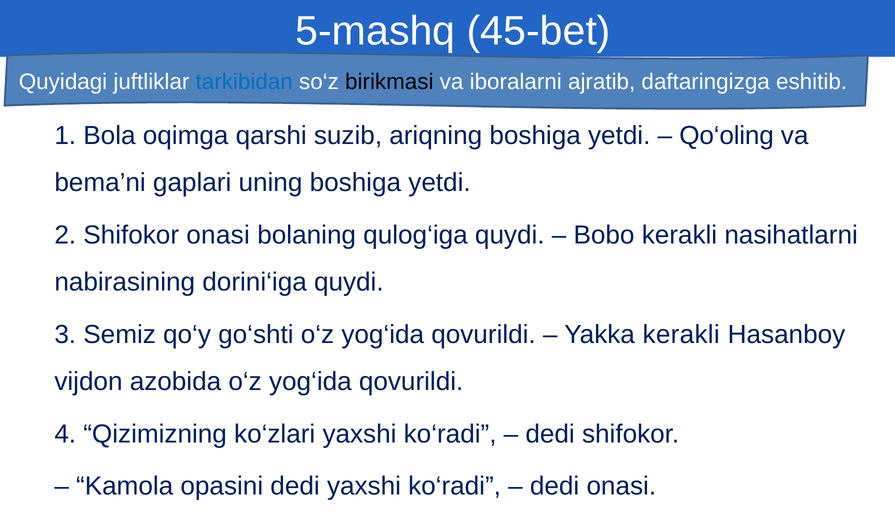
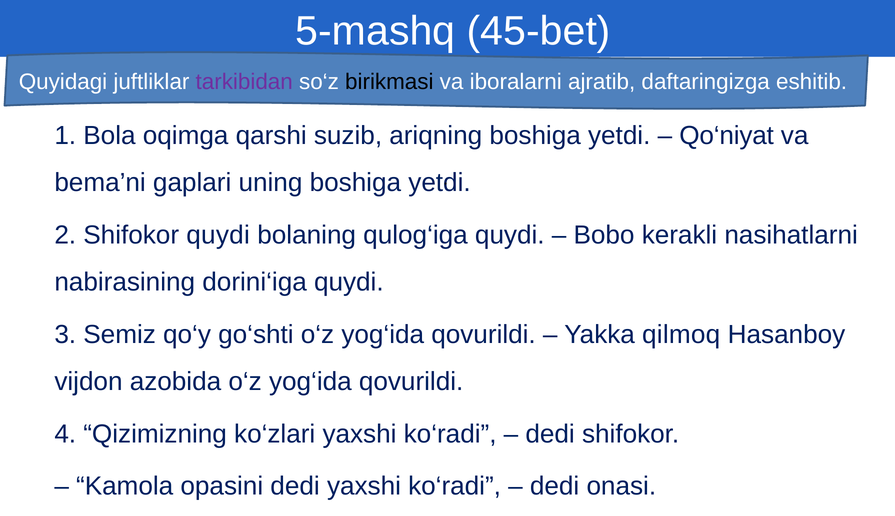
tarkibidan colour: blue -> purple (244, 82)
Qo‘oling: Qo‘oling -> Qo‘niyat (727, 136)
Shifokor onasi: onasi -> quydi (218, 235)
Yakka kerakli: kerakli -> qilmoq (681, 335)
